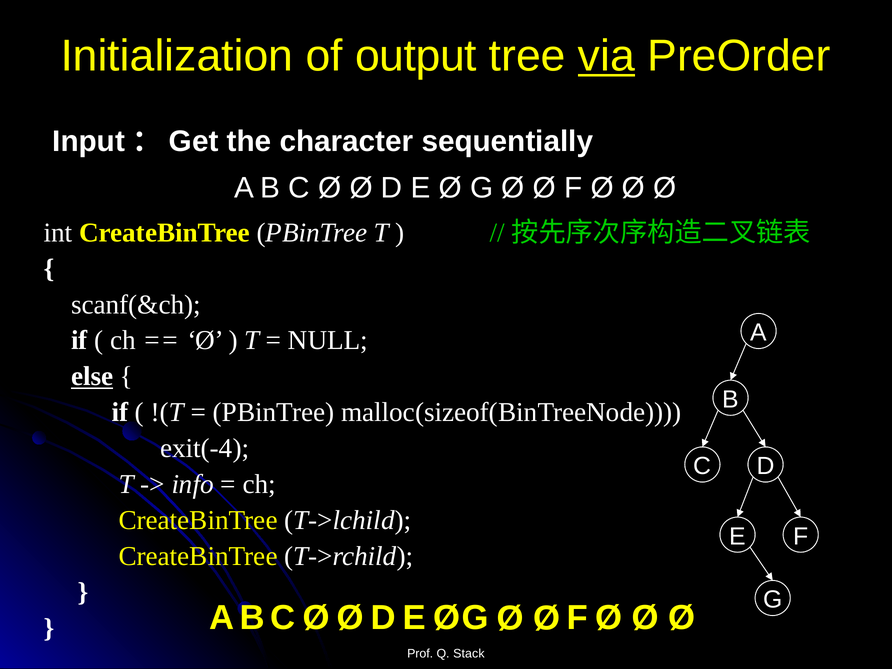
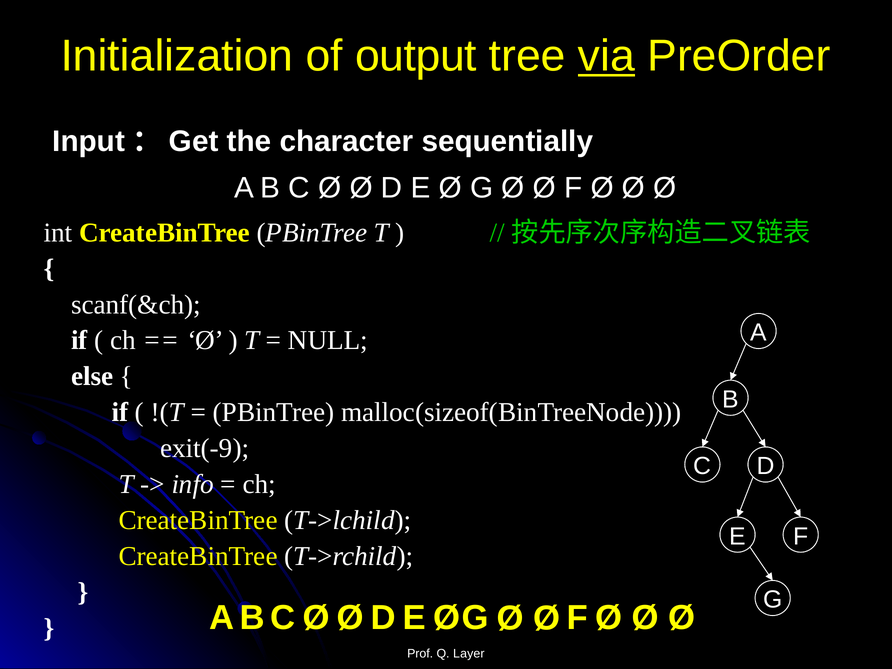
else underline: present -> none (92, 376)
exit(-4: exit(-4 -> exit(-9 (205, 448)
Stack: Stack -> Layer (469, 653)
